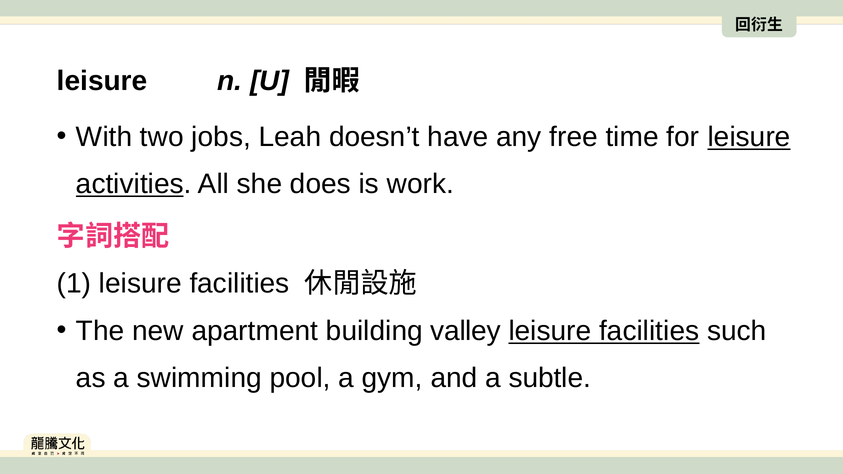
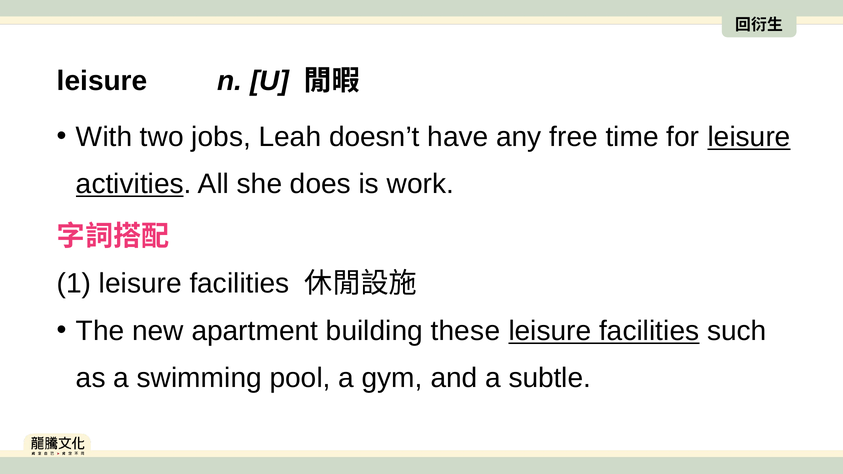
valley: valley -> these (465, 331)
